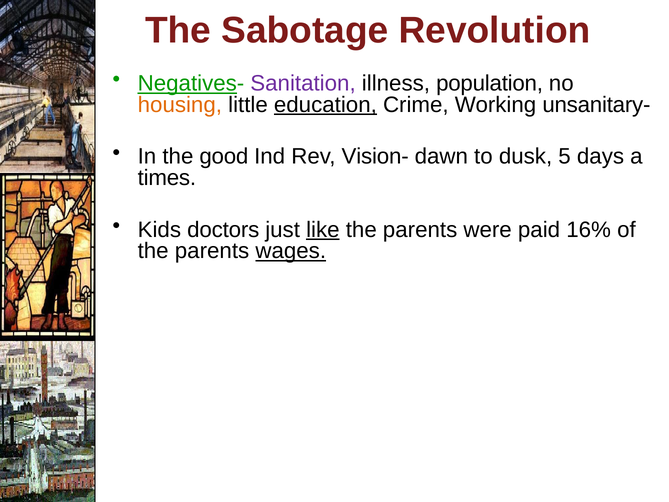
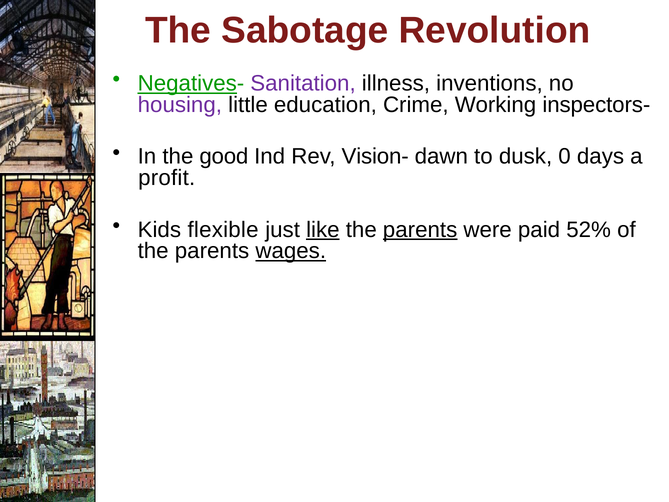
population: population -> inventions (489, 83)
housing colour: orange -> purple (180, 105)
education underline: present -> none (325, 105)
unsanitary-: unsanitary- -> inspectors- (596, 105)
5: 5 -> 0 (565, 156)
times: times -> profit (167, 178)
doctors: doctors -> flexible (223, 230)
parents underline: none -> present (420, 230)
16%: 16% -> 52% (589, 230)
